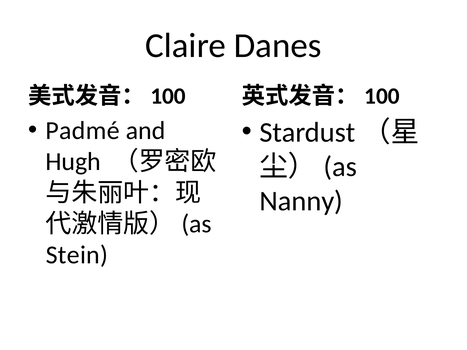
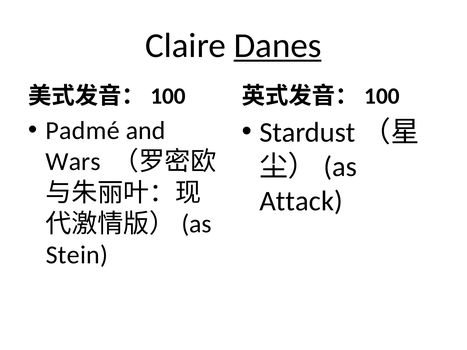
Danes underline: none -> present (278, 46)
Hugh: Hugh -> Wars (73, 162)
Nanny: Nanny -> Attack (301, 201)
